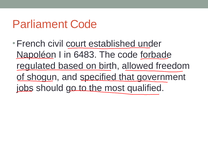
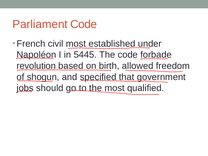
civil court: court -> most (76, 44)
6483: 6483 -> 5445 (85, 55)
regulated: regulated -> revolution (36, 66)
